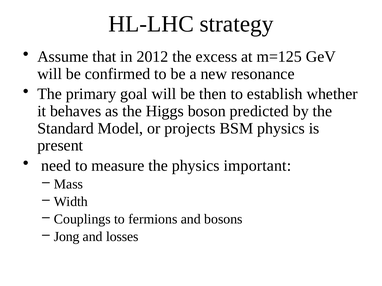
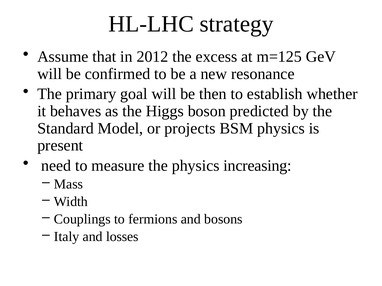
important: important -> increasing (258, 166)
Jong: Jong -> Italy (67, 237)
